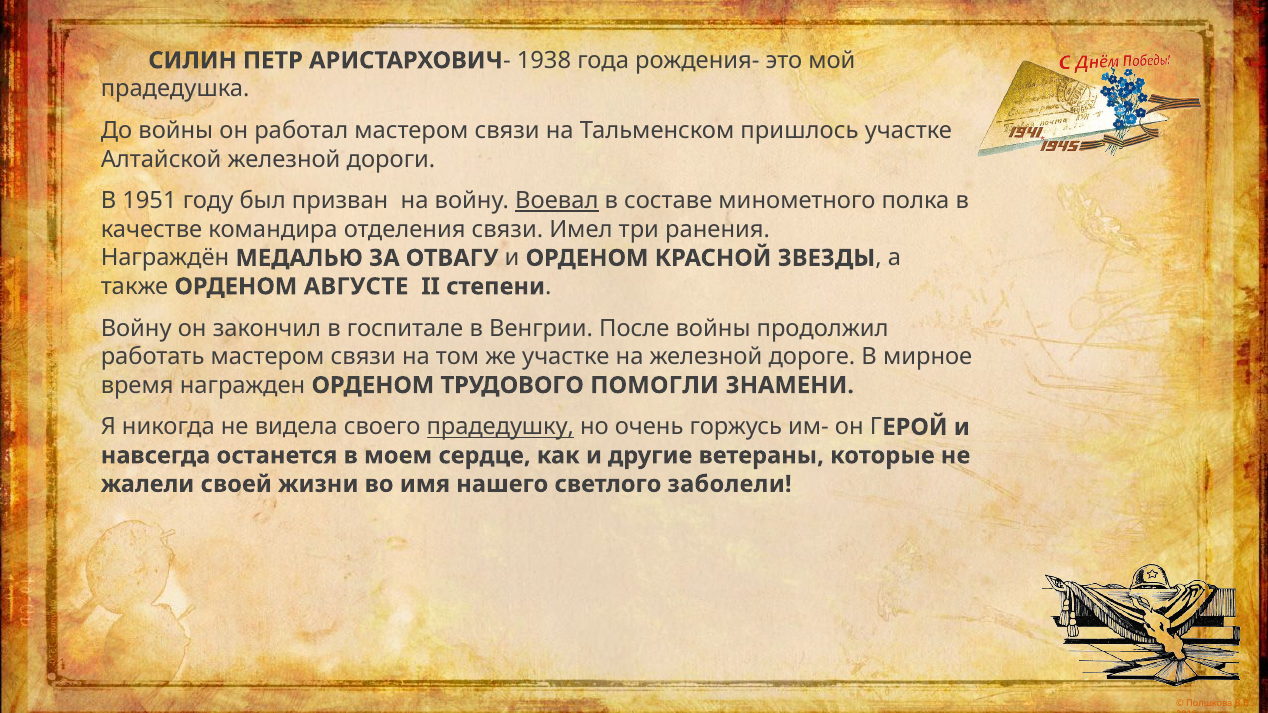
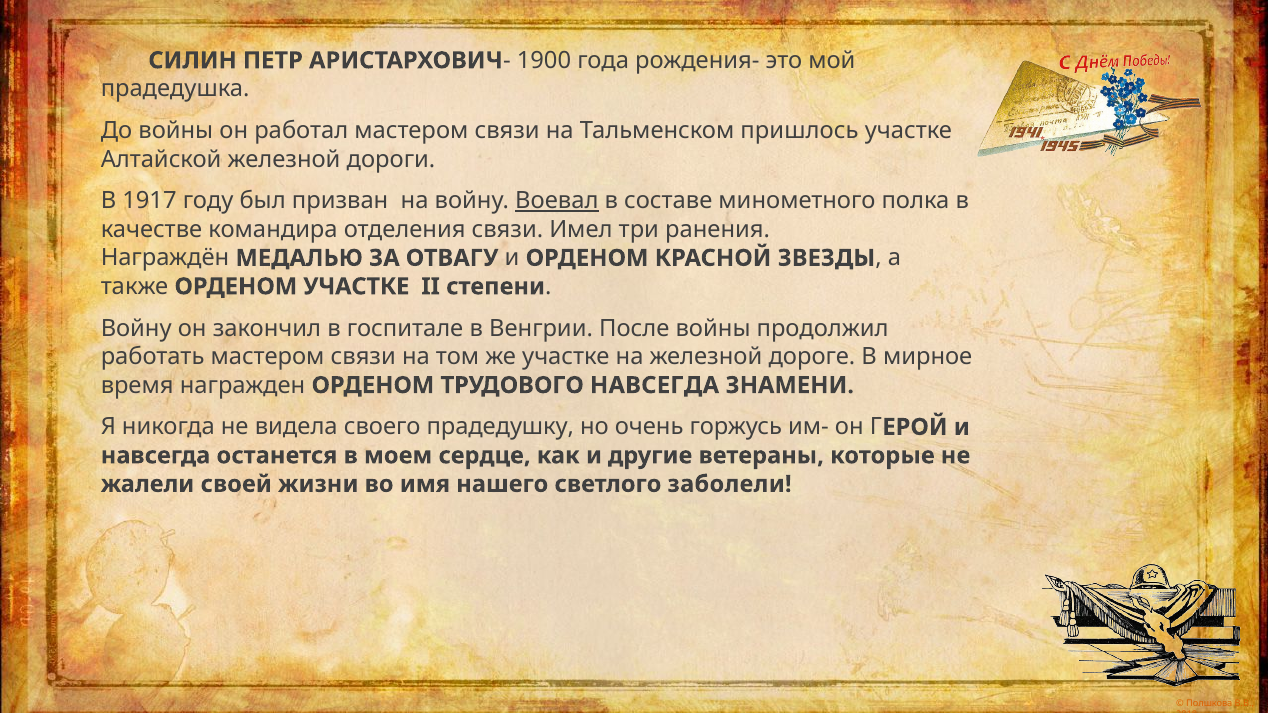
1938: 1938 -> 1900 (544, 60)
1951: 1951 -> 1917 (149, 201)
ОРДЕНОМ АВГУСТЕ: АВГУСТЕ -> УЧАСТКЕ (356, 287)
ТРУДОВОГО ПОМОГЛИ: ПОМОГЛИ -> НАВСЕГДА (655, 385)
прадедушку underline: present -> none (500, 427)
